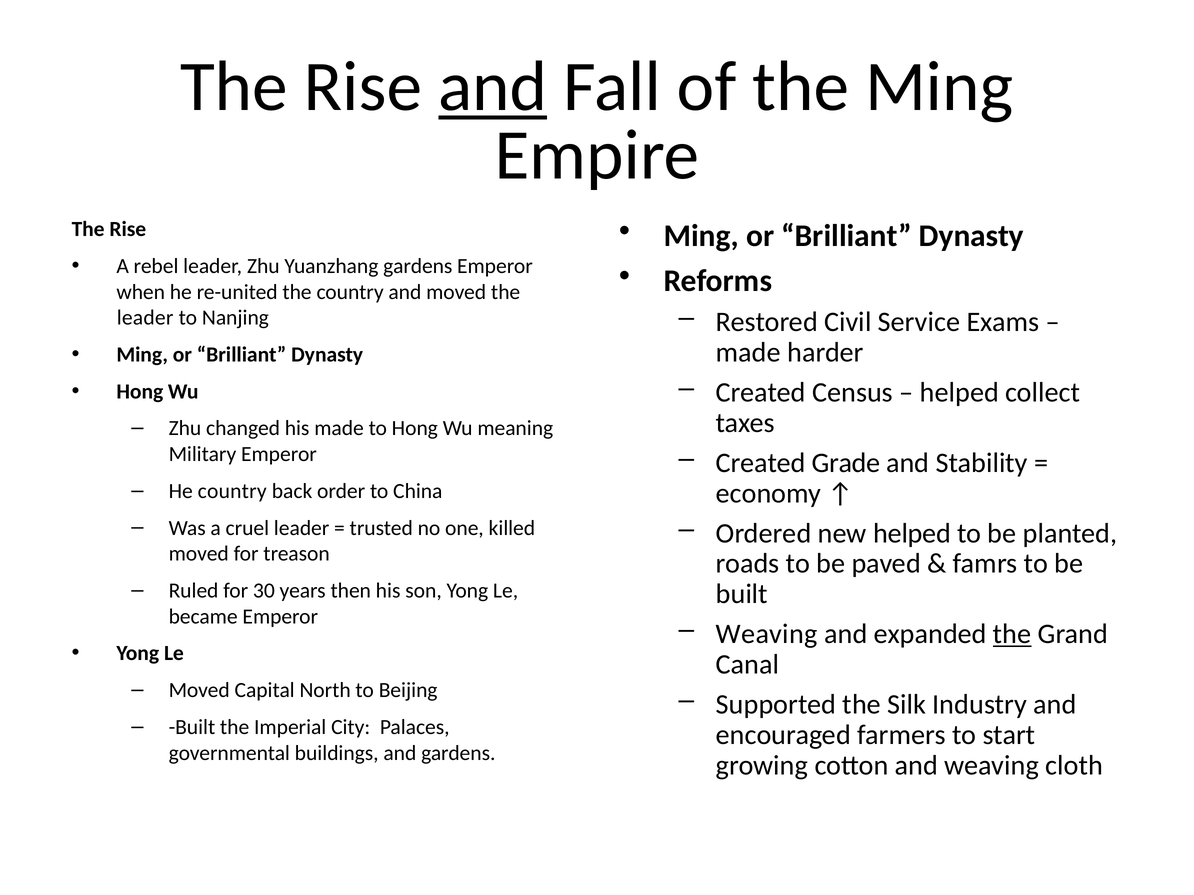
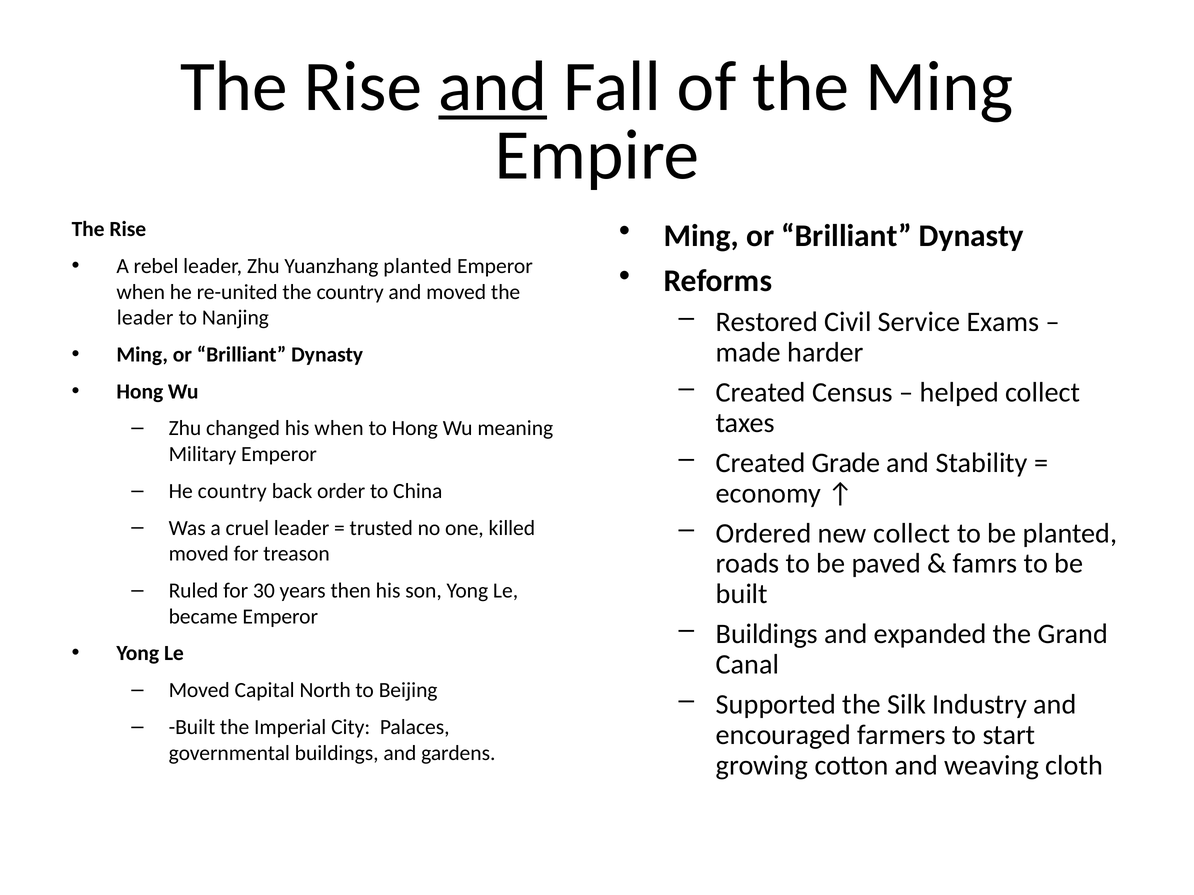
Yuanzhang gardens: gardens -> planted (418, 266)
his made: made -> when (339, 429)
new helped: helped -> collect (912, 534)
Weaving: Weaving -> Buildings (767, 634)
the underline: present -> none (1012, 634)
